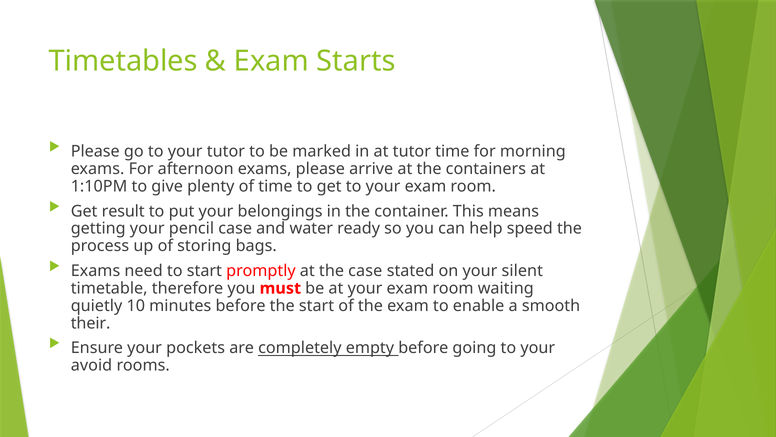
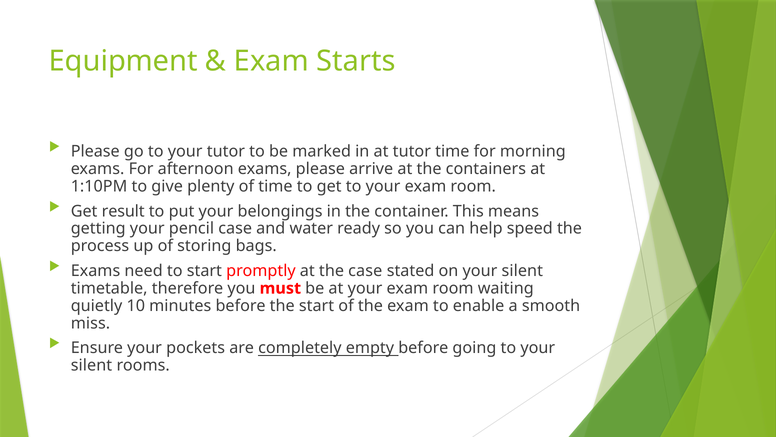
Timetables: Timetables -> Equipment (123, 61)
their: their -> miss (90, 323)
avoid: avoid -> silent (91, 365)
